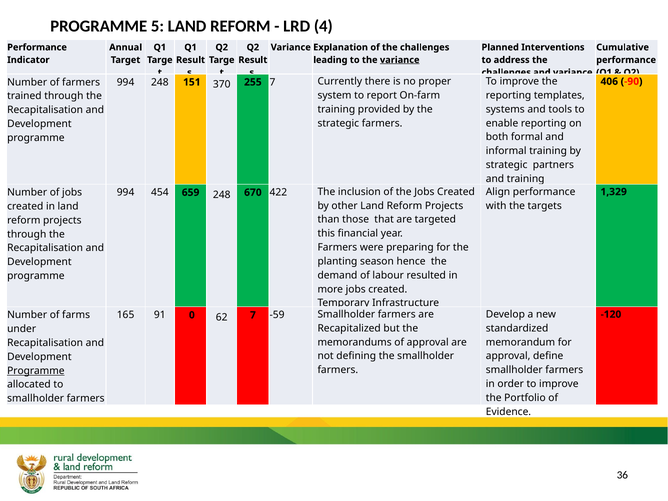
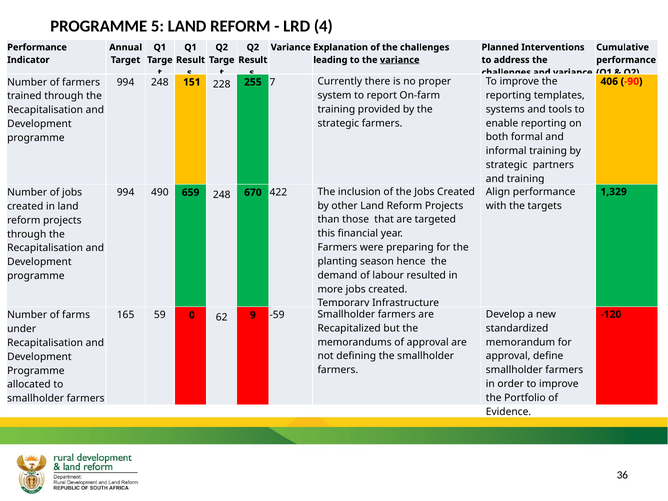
370: 370 -> 228 (222, 84)
454: 454 -> 490 (160, 192)
91: 91 -> 59 (160, 315)
62 7: 7 -> 9 (253, 315)
Programme underline: present -> none (36, 371)
